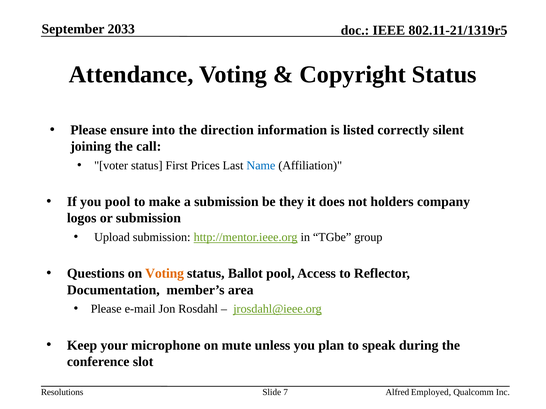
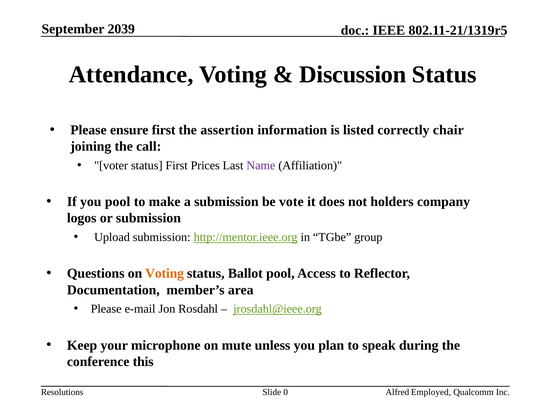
2033: 2033 -> 2039 (121, 29)
Copyright: Copyright -> Discussion (353, 74)
ensure into: into -> first (164, 130)
direction: direction -> assertion (227, 130)
silent: silent -> chair (448, 130)
Name colour: blue -> purple (261, 166)
they: they -> vote (291, 202)
slot: slot -> this (143, 362)
7: 7 -> 0 (286, 393)
